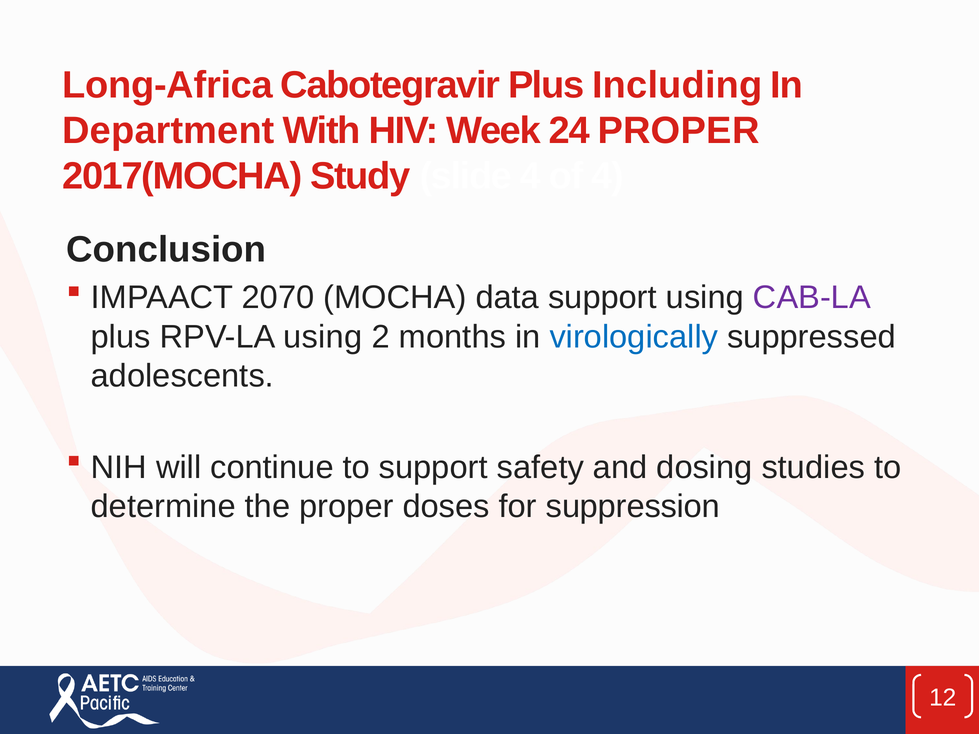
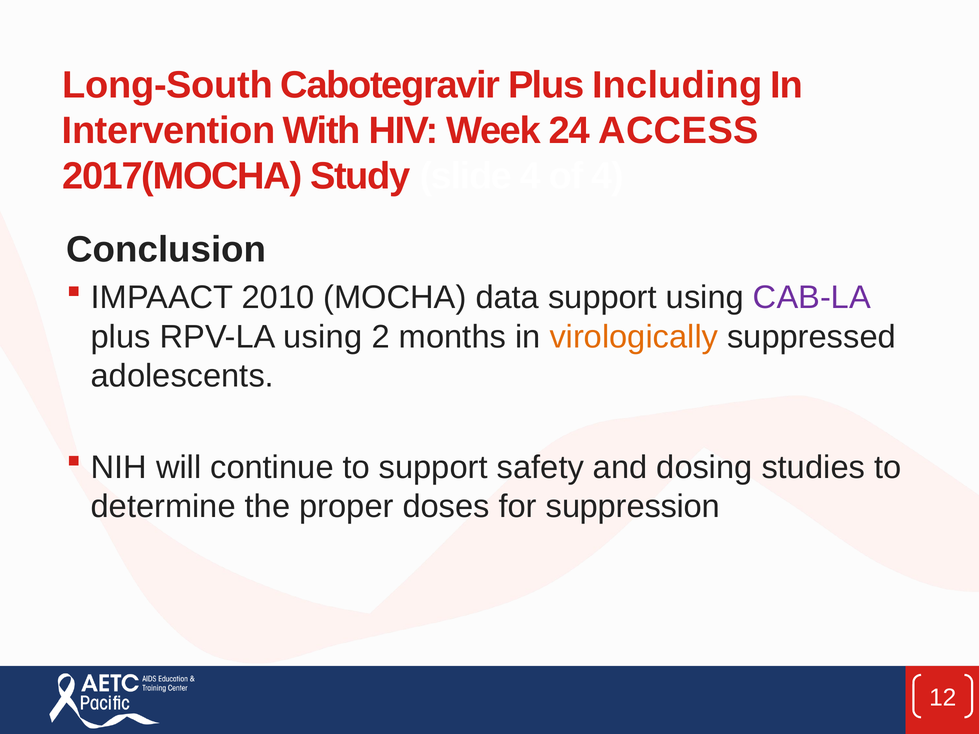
Long-Africa: Long-Africa -> Long-South (168, 85)
Department: Department -> Intervention (169, 131)
24 PROPER: PROPER -> ACCESS (678, 131)
2070: 2070 -> 2010 (278, 298)
virologically colour: blue -> orange (634, 337)
